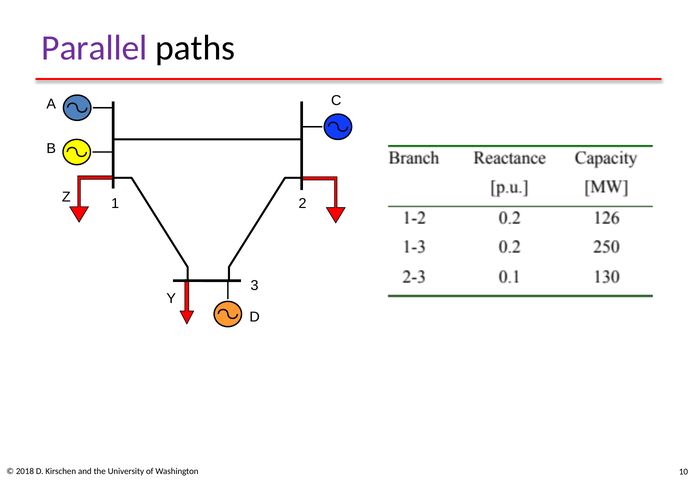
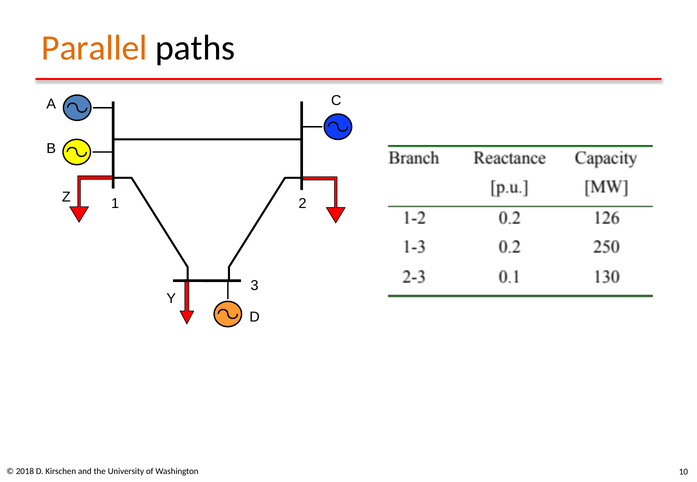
Parallel colour: purple -> orange (94, 48)
